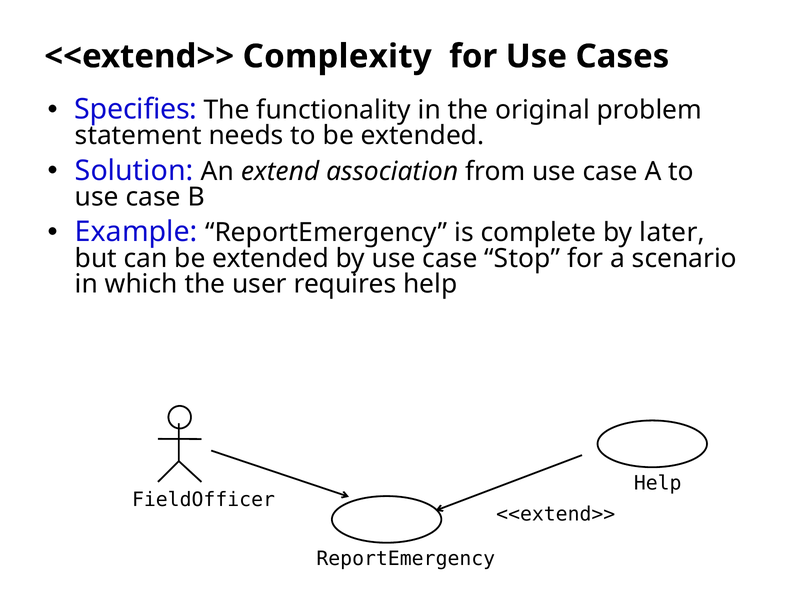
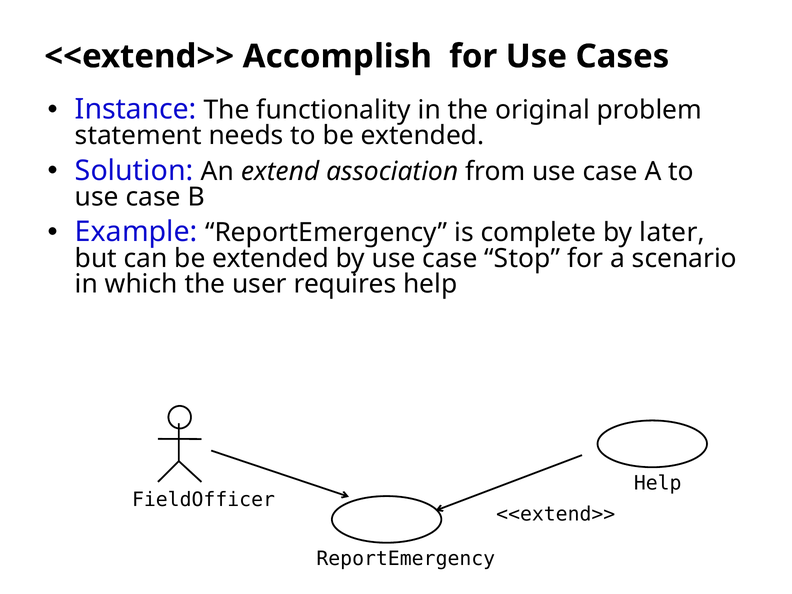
Complexity: Complexity -> Accomplish (337, 56)
Specifies: Specifies -> Instance (136, 109)
